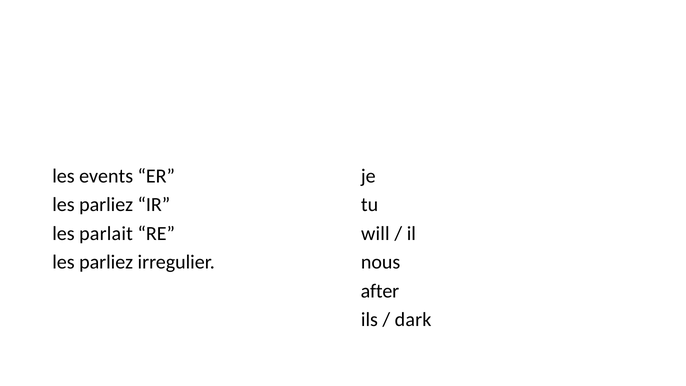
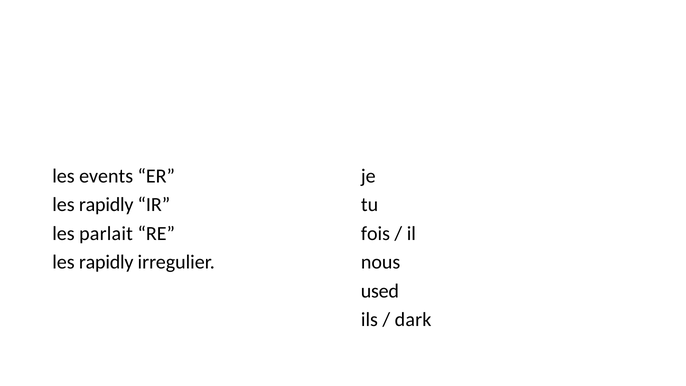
parliez: parliez -> rapidly (106, 205)
will: will -> fois (375, 233)
parliez: parliez -> rapidly (106, 262)
after: after -> used (380, 291)
